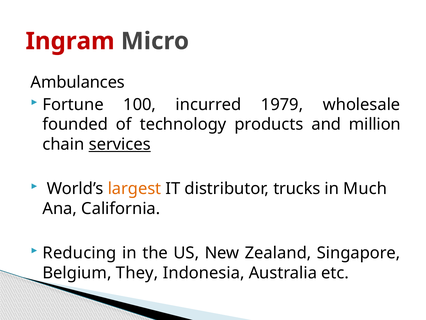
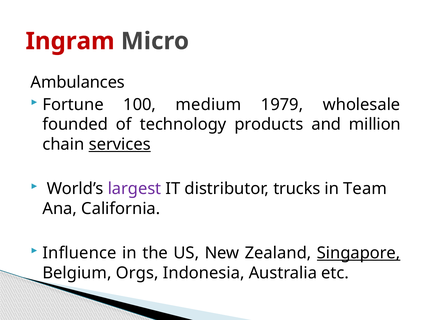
incurred: incurred -> medium (208, 104)
largest colour: orange -> purple (134, 188)
Much: Much -> Team (365, 188)
Reducing: Reducing -> Influence (80, 253)
Singapore underline: none -> present (359, 253)
They: They -> Orgs (137, 273)
